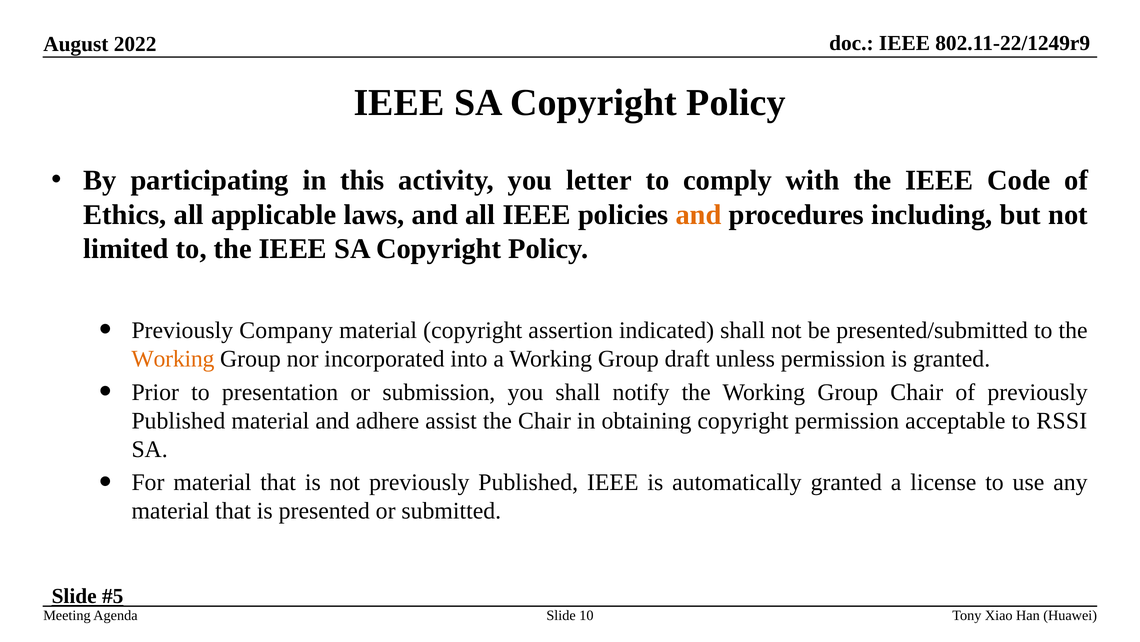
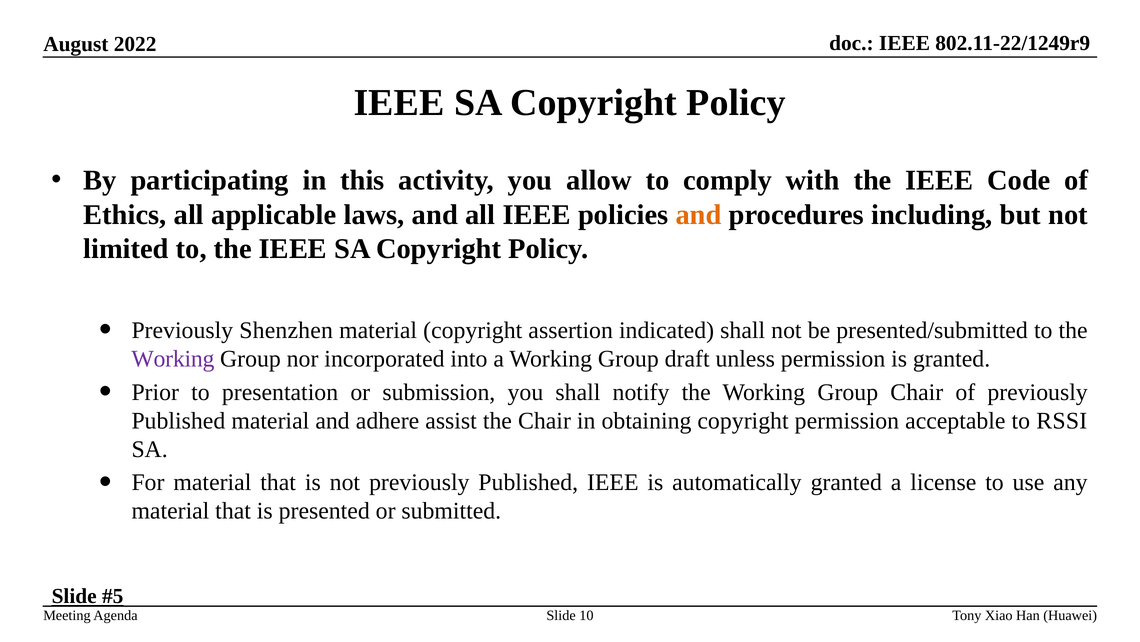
letter: letter -> allow (599, 180)
Company: Company -> Shenzhen (286, 330)
Working colour: orange -> purple (173, 358)
